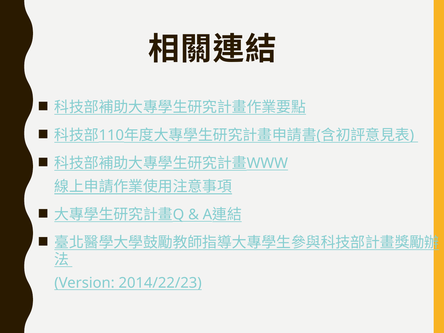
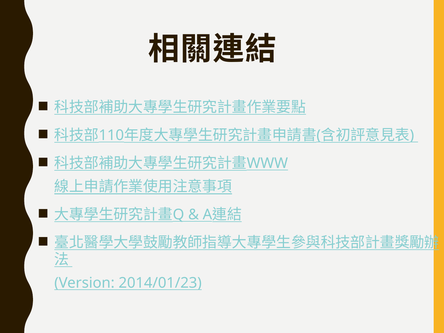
2014/22/23: 2014/22/23 -> 2014/01/23 (160, 283)
